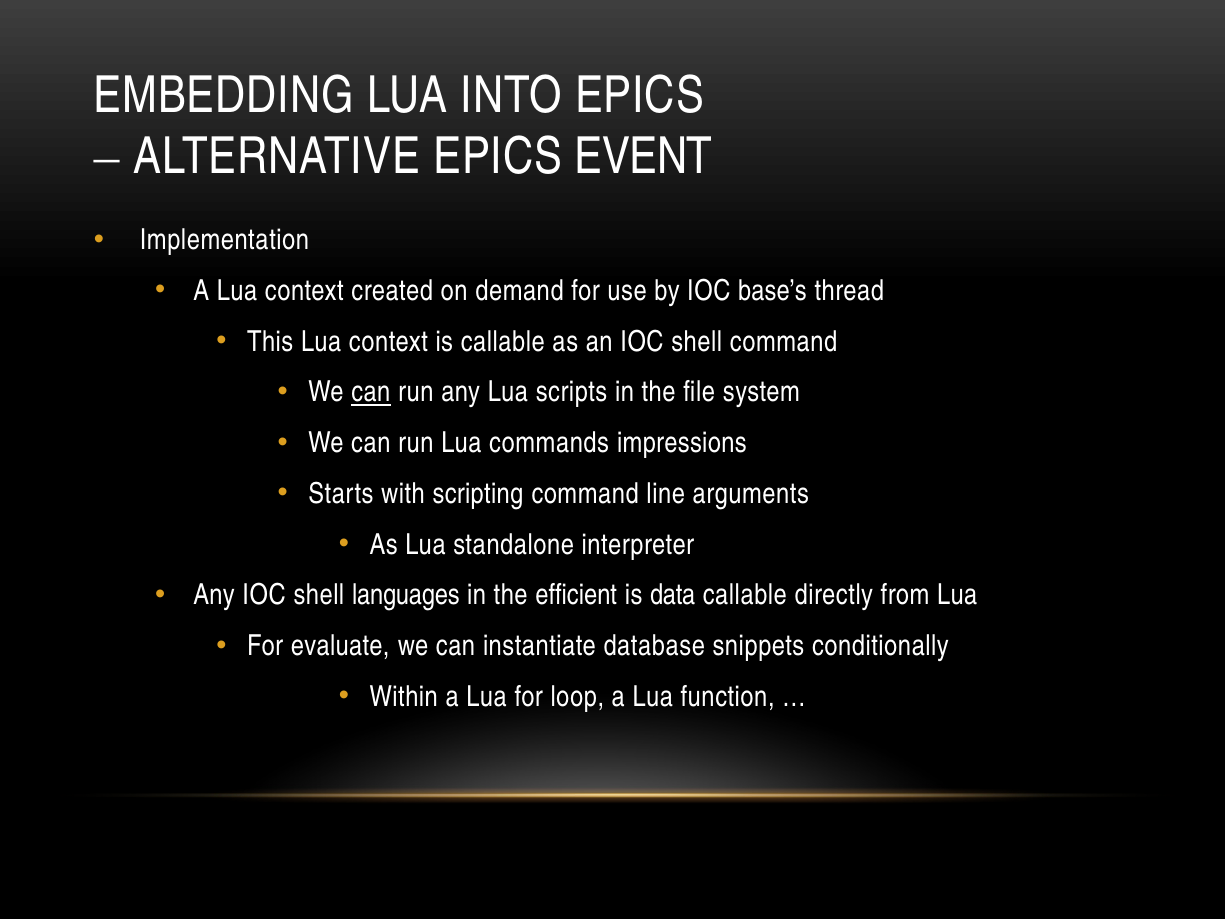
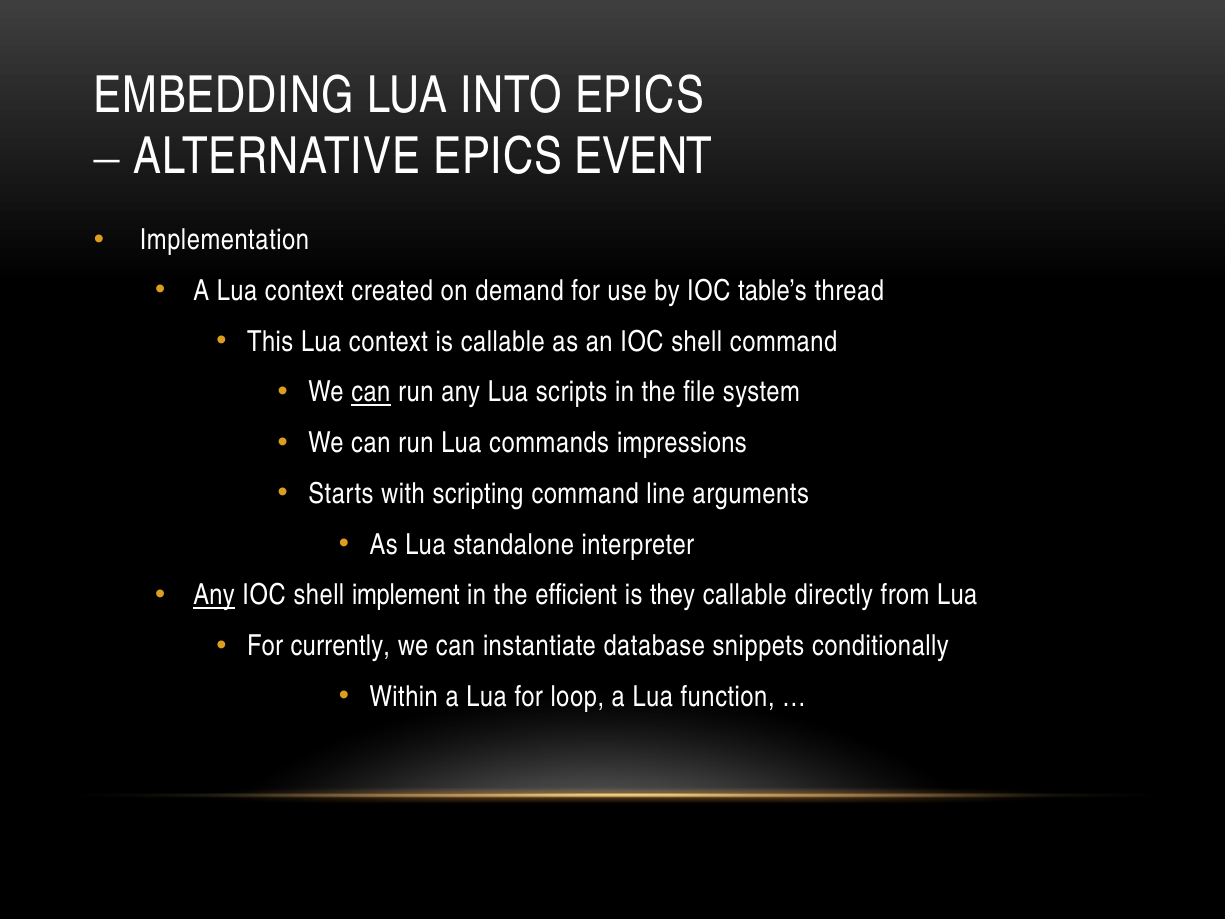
base’s: base’s -> table’s (773, 291)
Any underline: none -> present (214, 595)
languages: languages -> implement (406, 595)
data: data -> they (673, 595)
evaluate: evaluate -> currently (340, 646)
